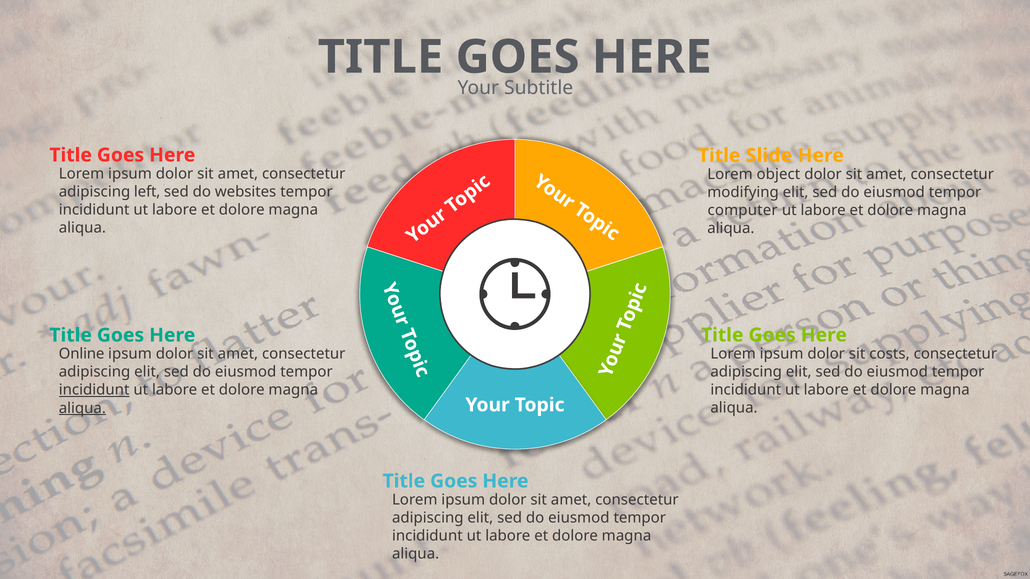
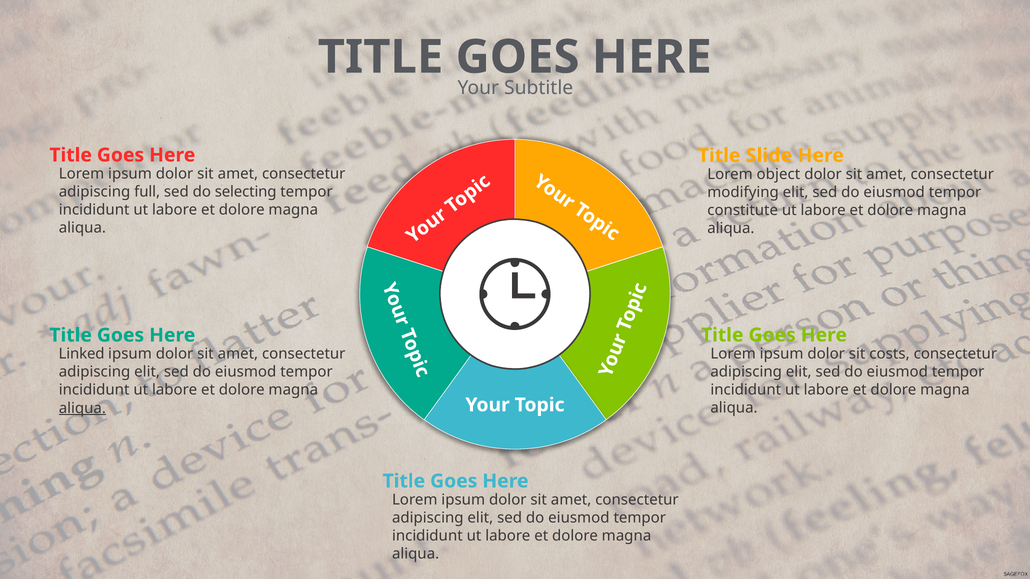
left: left -> full (147, 192)
websites: websites -> selecting (246, 192)
computer: computer -> constitute (743, 211)
Online: Online -> Linked (82, 354)
incididunt underline: present -> none (94, 390)
